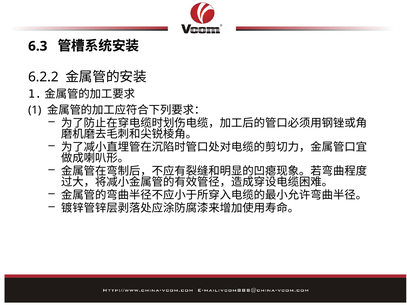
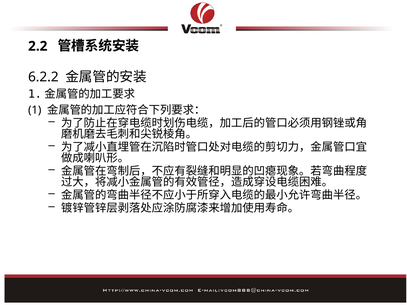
6.3: 6.3 -> 2.2 (38, 46)
